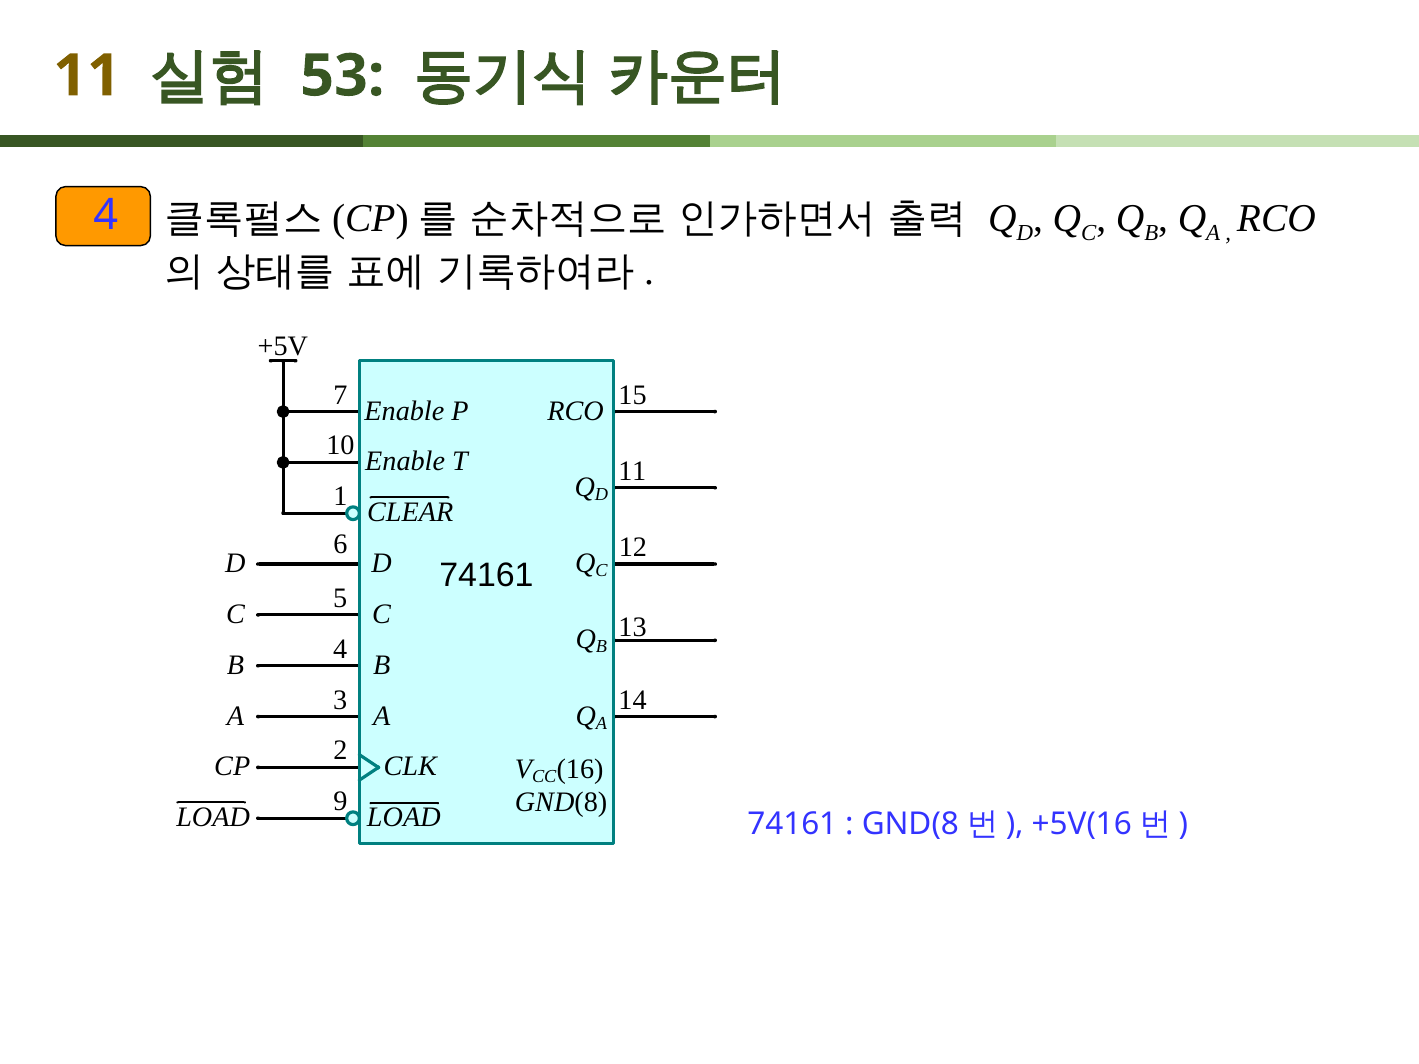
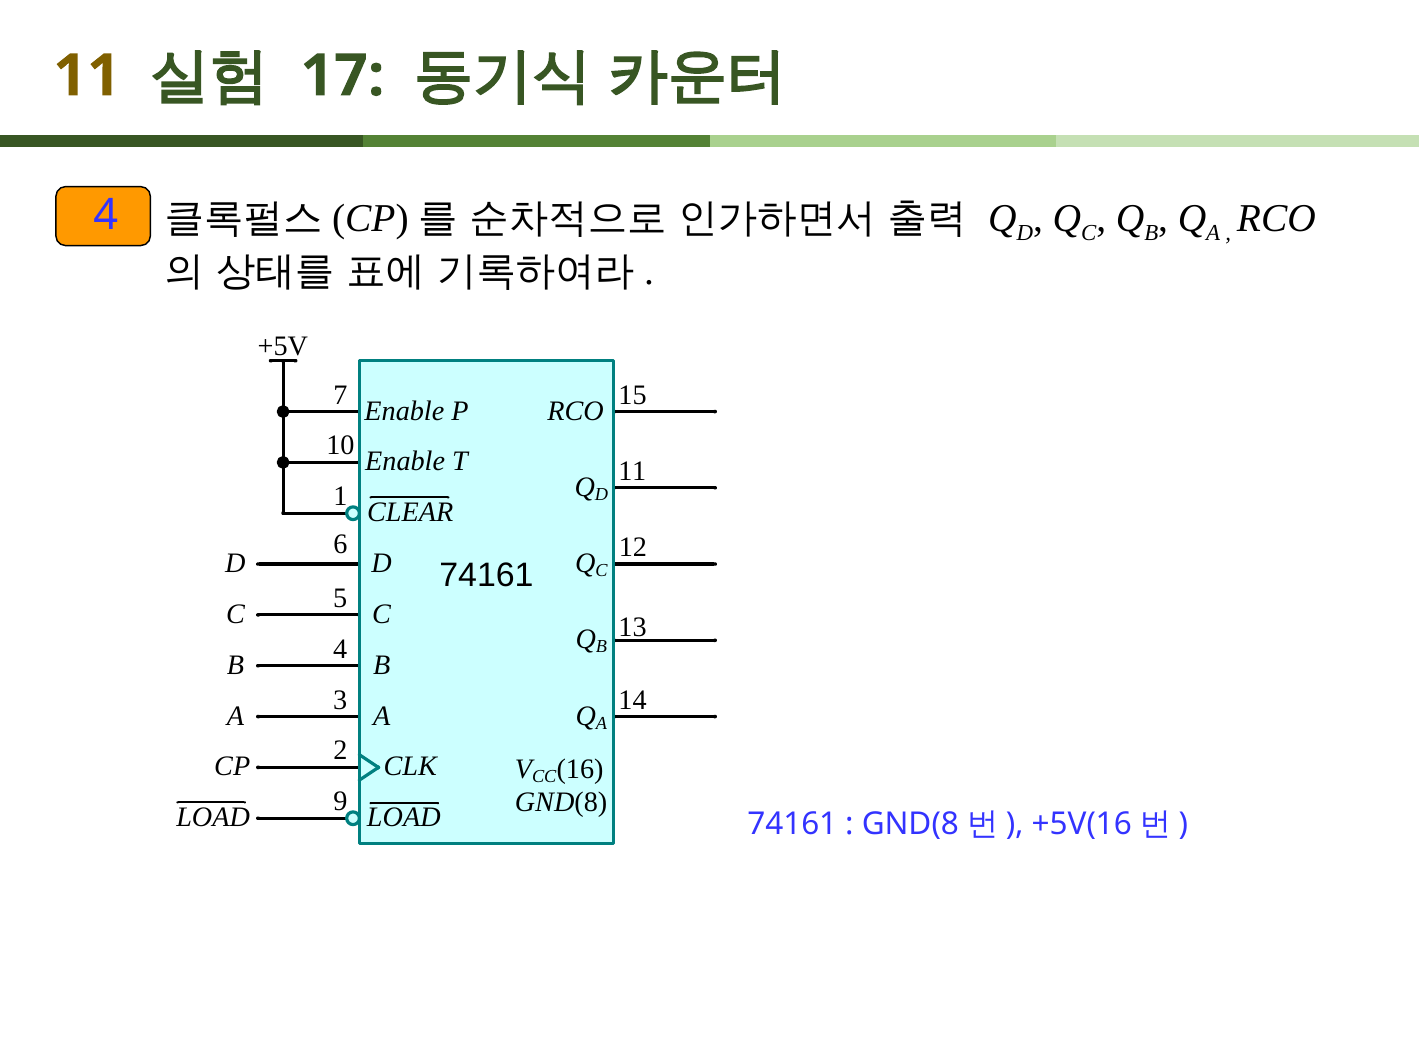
53: 53 -> 17 (342, 76)
